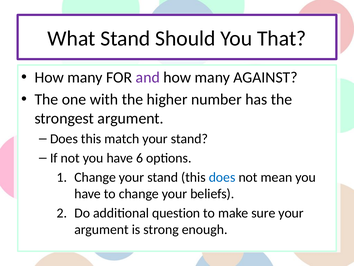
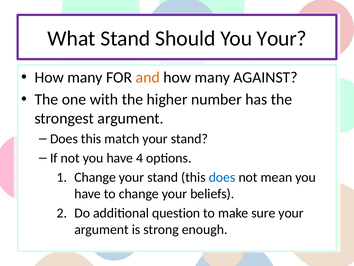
You That: That -> Your (282, 38)
and colour: purple -> orange (148, 77)
6: 6 -> 4 (140, 158)
